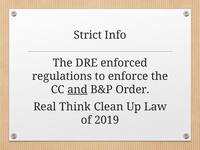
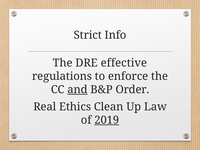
enforced: enforced -> effective (124, 63)
Think: Think -> Ethics (75, 107)
2019 underline: none -> present (107, 120)
